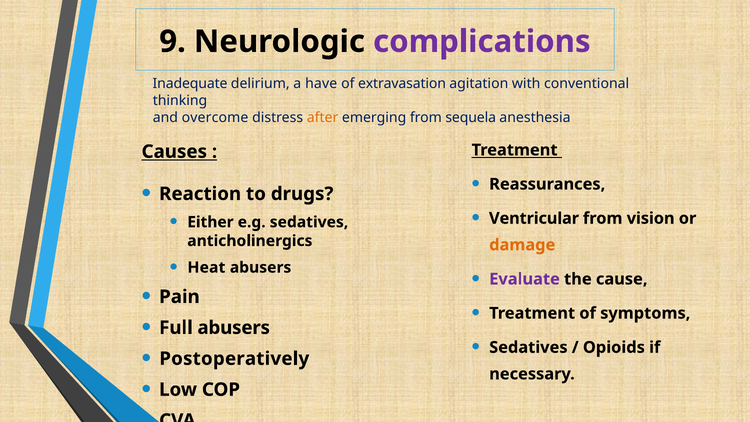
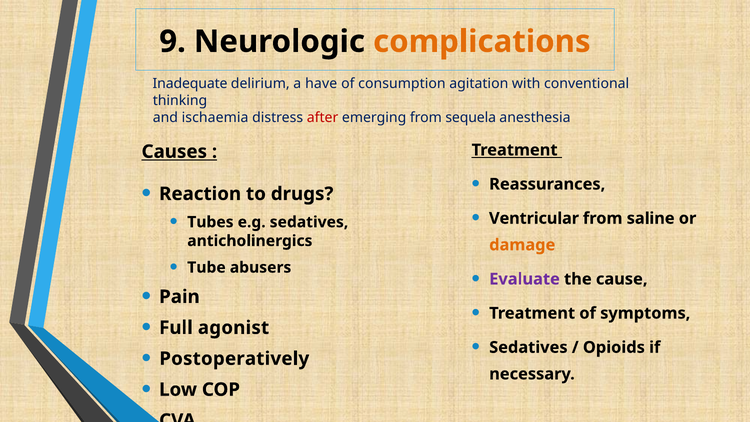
complications colour: purple -> orange (482, 42)
extravasation: extravasation -> consumption (402, 84)
overcome: overcome -> ischaemia (215, 117)
after colour: orange -> red (323, 117)
vision: vision -> saline (651, 218)
Either: Either -> Tubes (210, 222)
Heat: Heat -> Tube (206, 267)
Full abusers: abusers -> agonist (233, 328)
